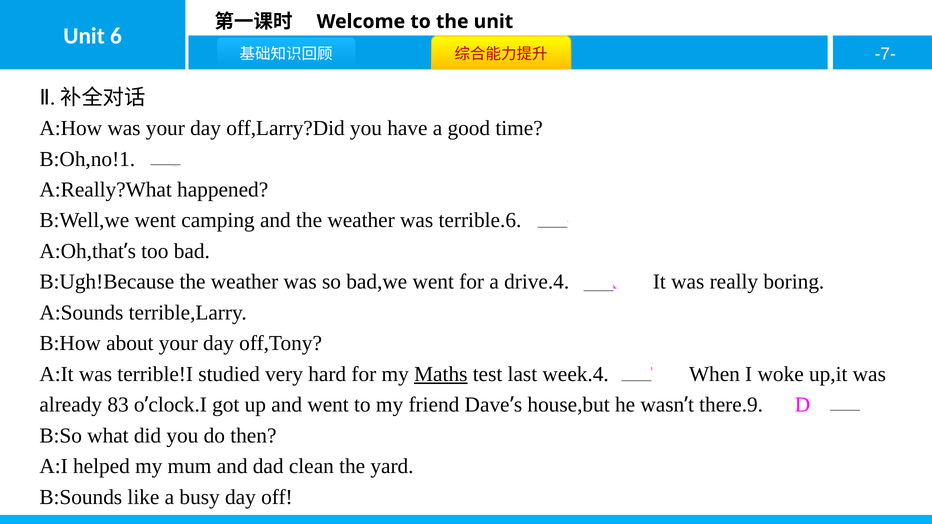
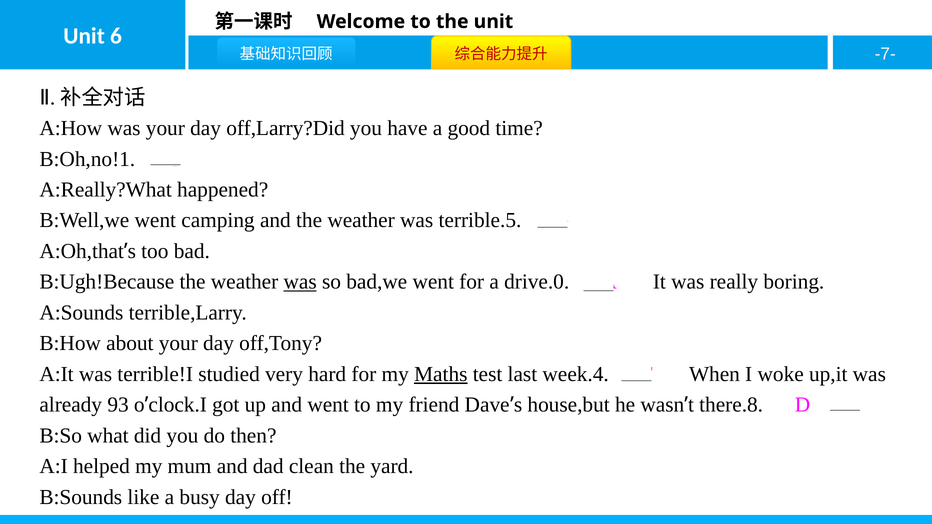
terrible.6: terrible.6 -> terrible.5 (480, 221)
was underline: none -> present (300, 282)
drive.4: drive.4 -> drive.0 (537, 282)
83: 83 -> 93 (118, 405)
there.9: there.9 -> there.8 (731, 405)
